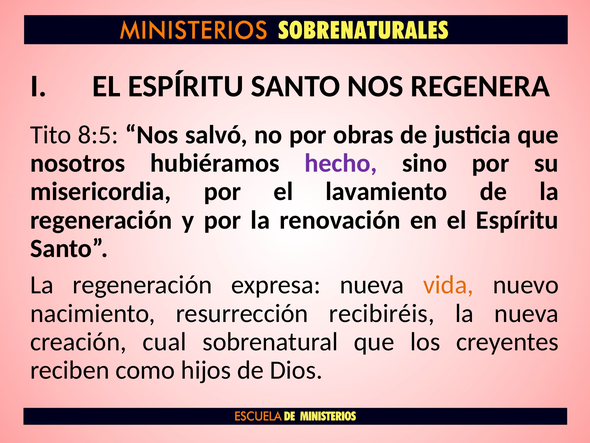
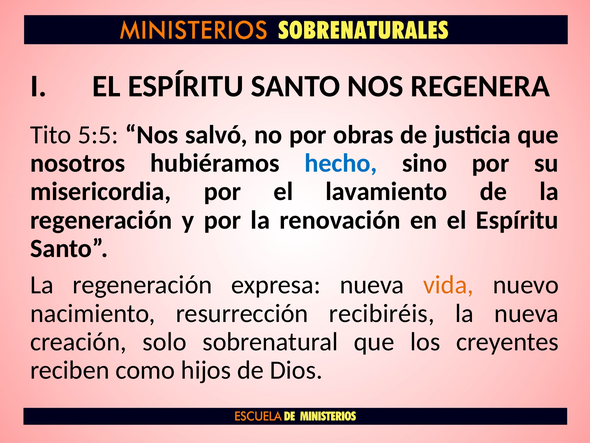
8:5: 8:5 -> 5:5 (98, 135)
hecho colour: purple -> blue (341, 163)
cual: cual -> solo (165, 341)
